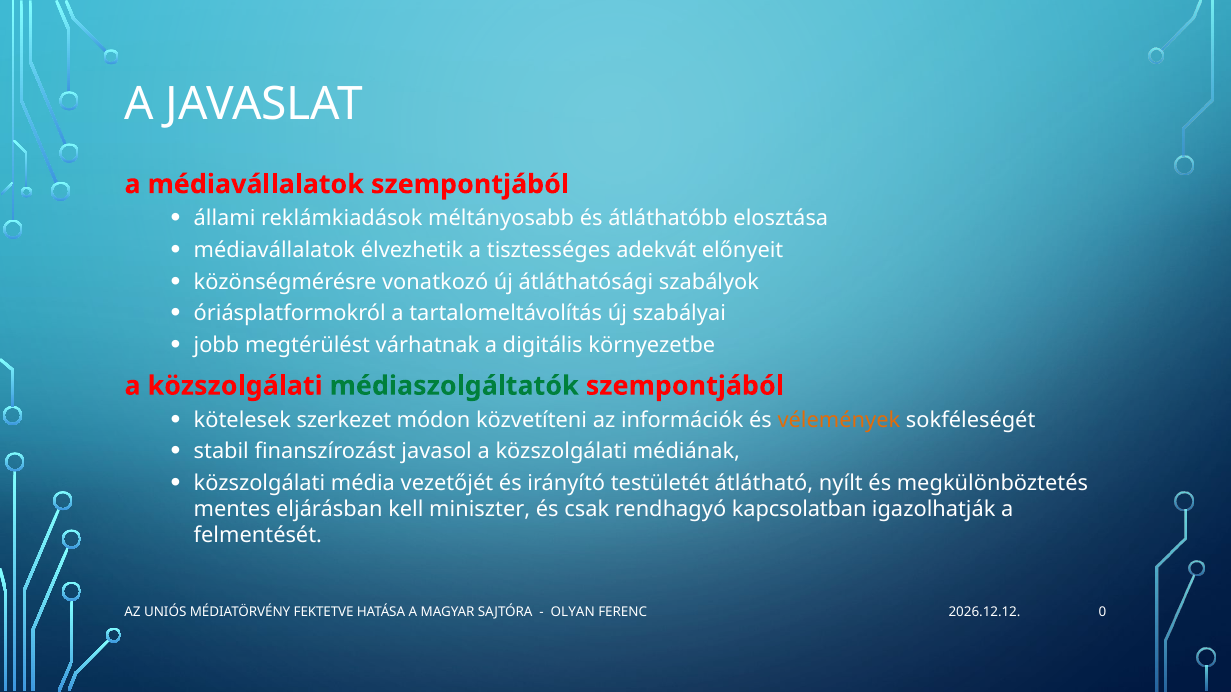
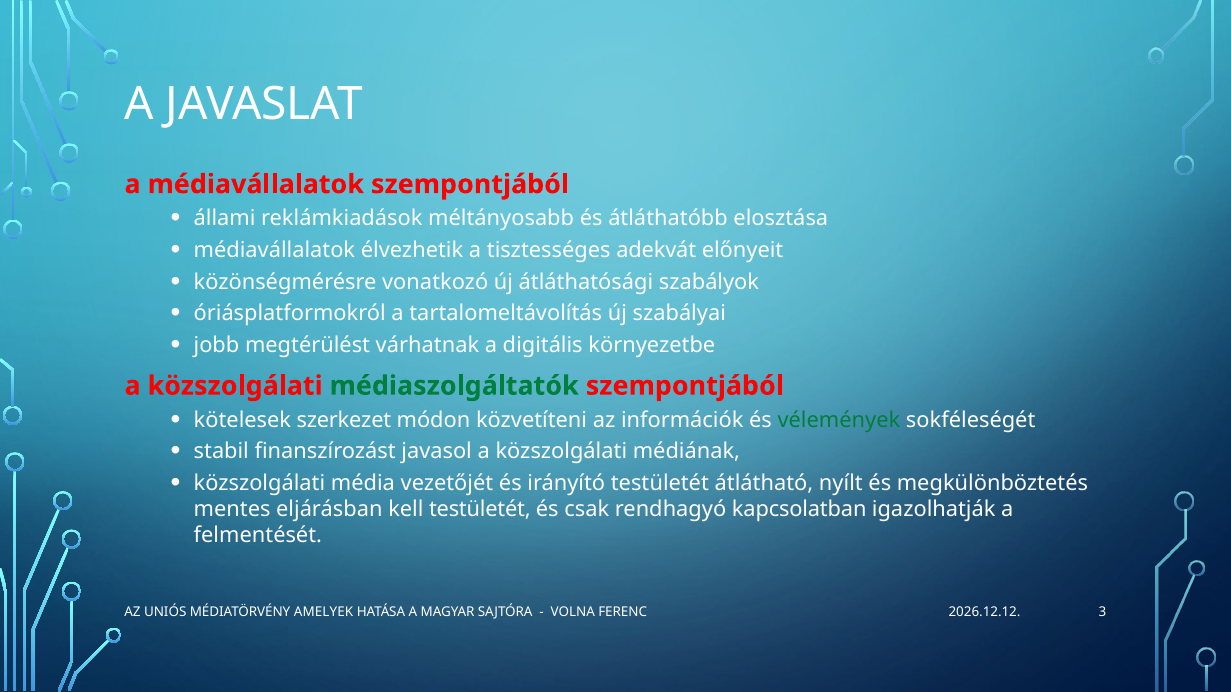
vélemények colour: orange -> green (839, 420)
kell miniszter: miniszter -> testületét (480, 510)
FEKTETVE: FEKTETVE -> AMELYEK (324, 612)
OLYAN: OLYAN -> VOLNA (573, 612)
0: 0 -> 3 (1103, 612)
